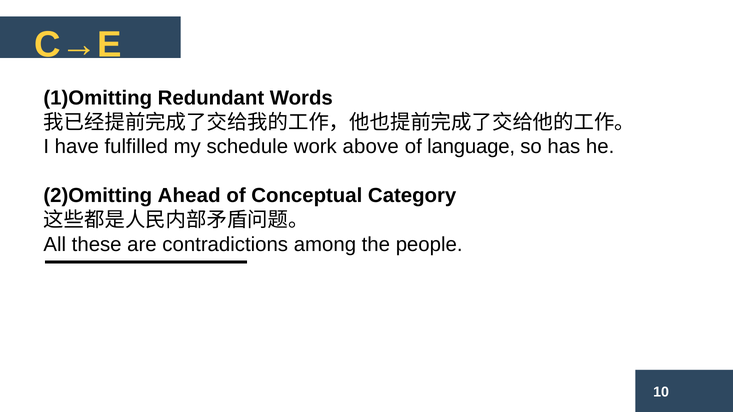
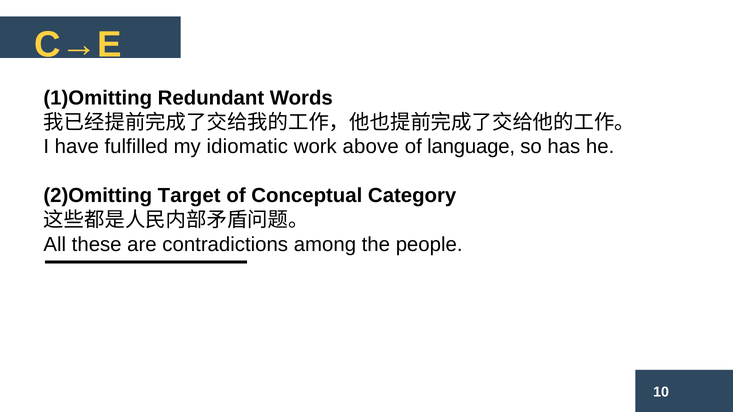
schedule: schedule -> idiomatic (247, 147)
Ahead: Ahead -> Target (189, 196)
